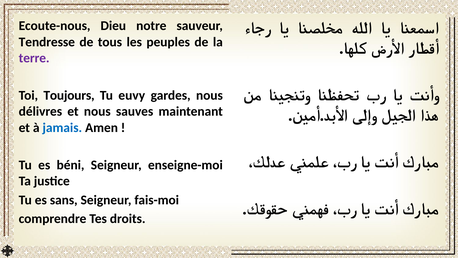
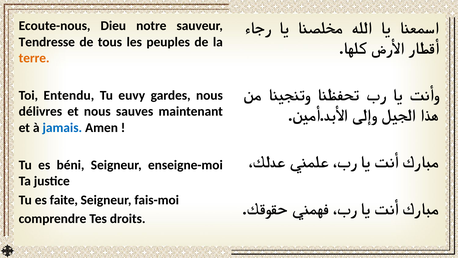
terre colour: purple -> orange (34, 58)
Toujours: Toujours -> Entendu (69, 95)
sans: sans -> faite (64, 200)
